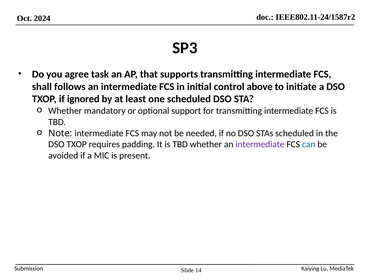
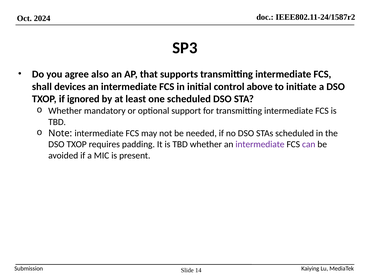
task: task -> also (100, 74)
follows: follows -> devices (70, 87)
can colour: blue -> purple (309, 144)
